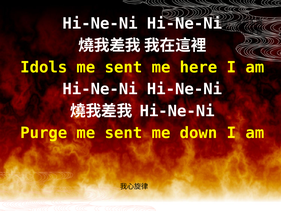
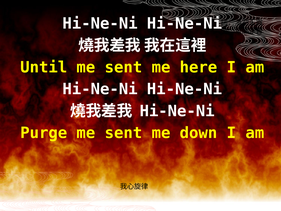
Idols: Idols -> Until (44, 67)
